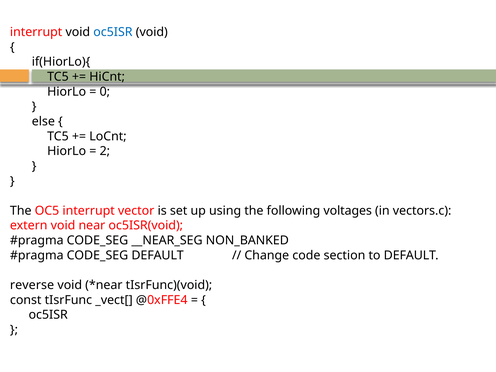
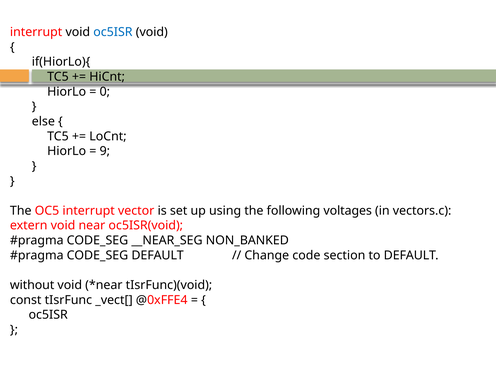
2: 2 -> 9 (105, 151)
reverse: reverse -> without (32, 285)
